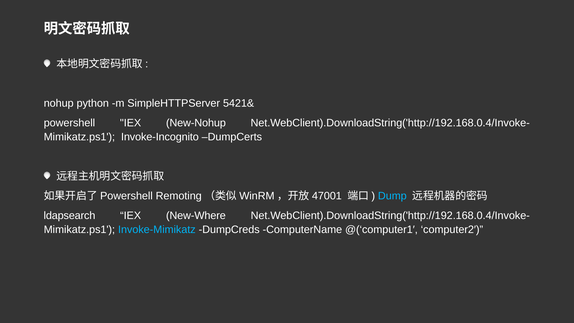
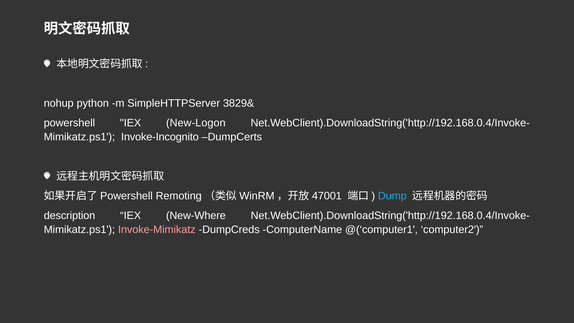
5421&: 5421& -> 3829& (239, 103)
New-Nohup: New-Nohup -> New-Logon (196, 123)
ldapsearch: ldapsearch -> description (69, 215)
Invoke-Mimikatz colour: light blue -> pink (157, 230)
